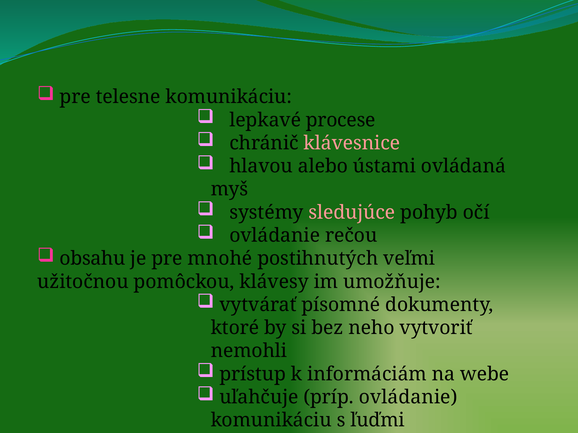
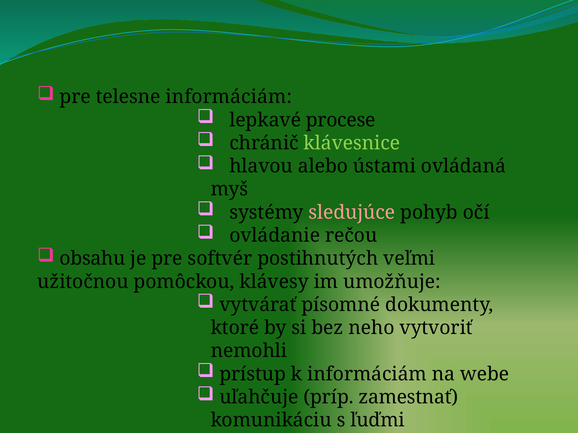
telesne komunikáciu: komunikáciu -> informáciám (229, 97)
klávesnice colour: pink -> light green (352, 143)
mnohé: mnohé -> softvér (220, 259)
príp ovládanie: ovládanie -> zamestnať (408, 398)
